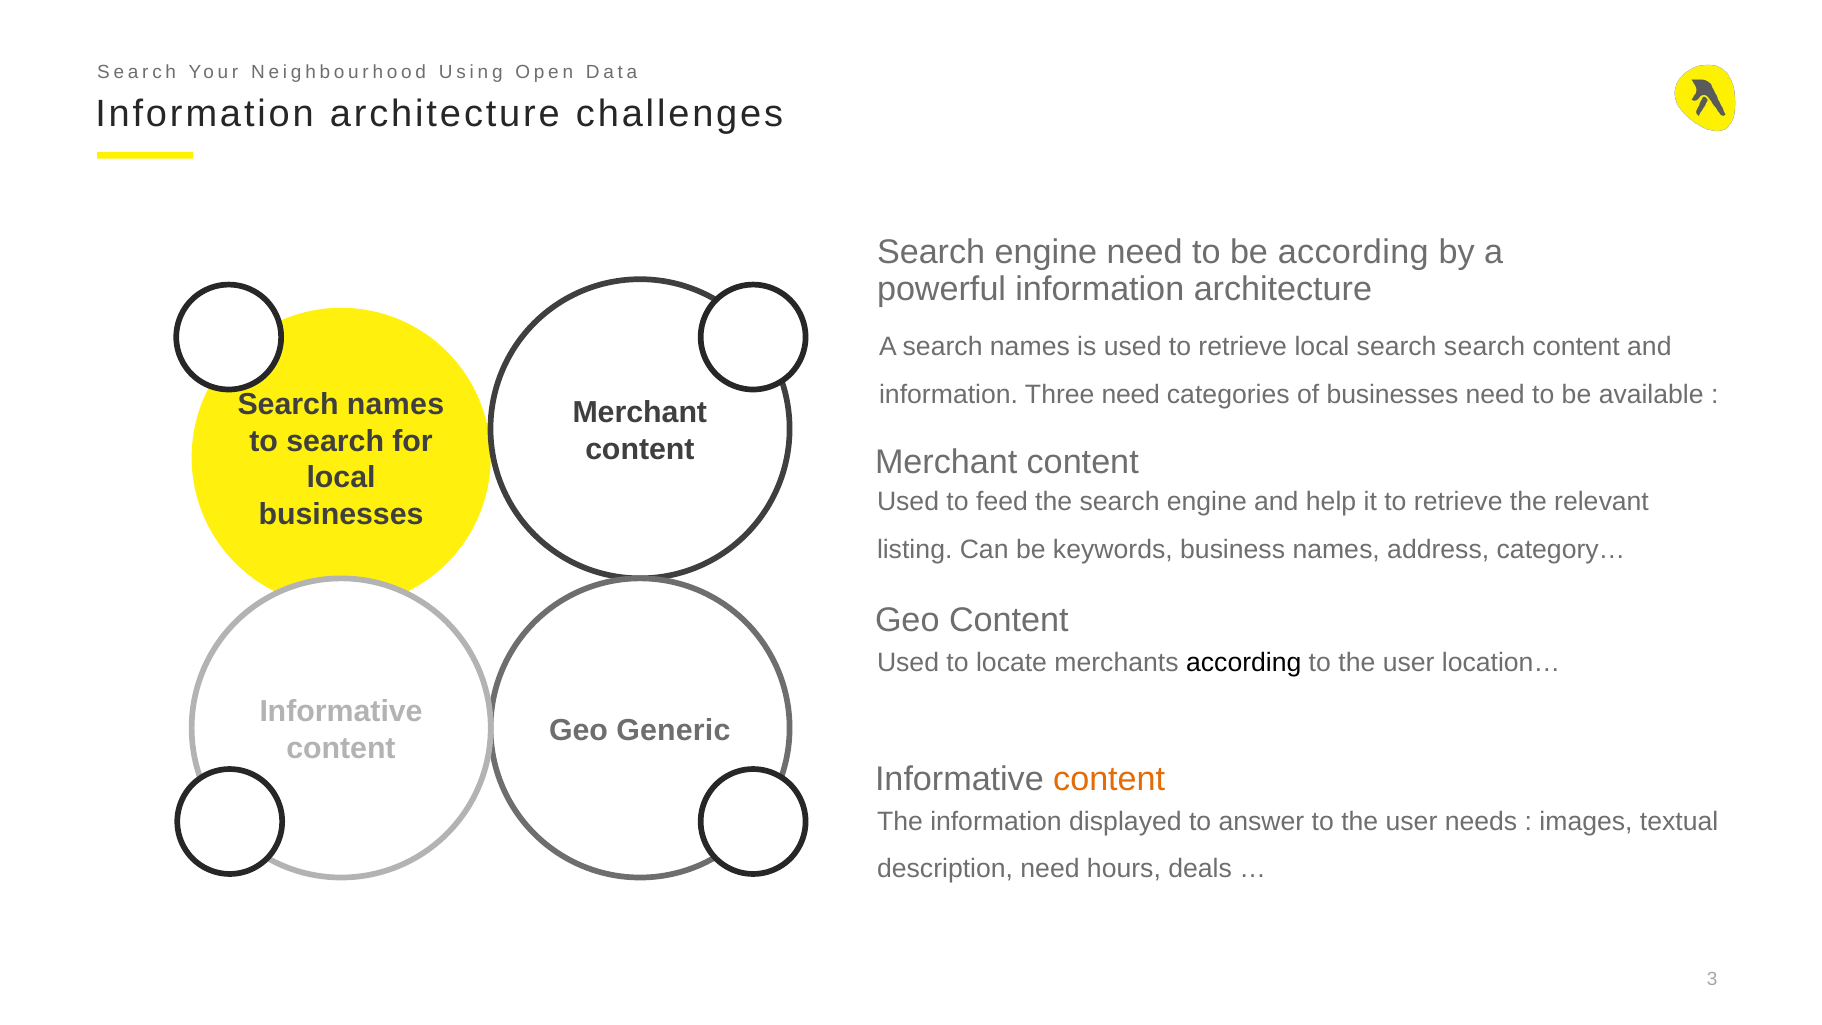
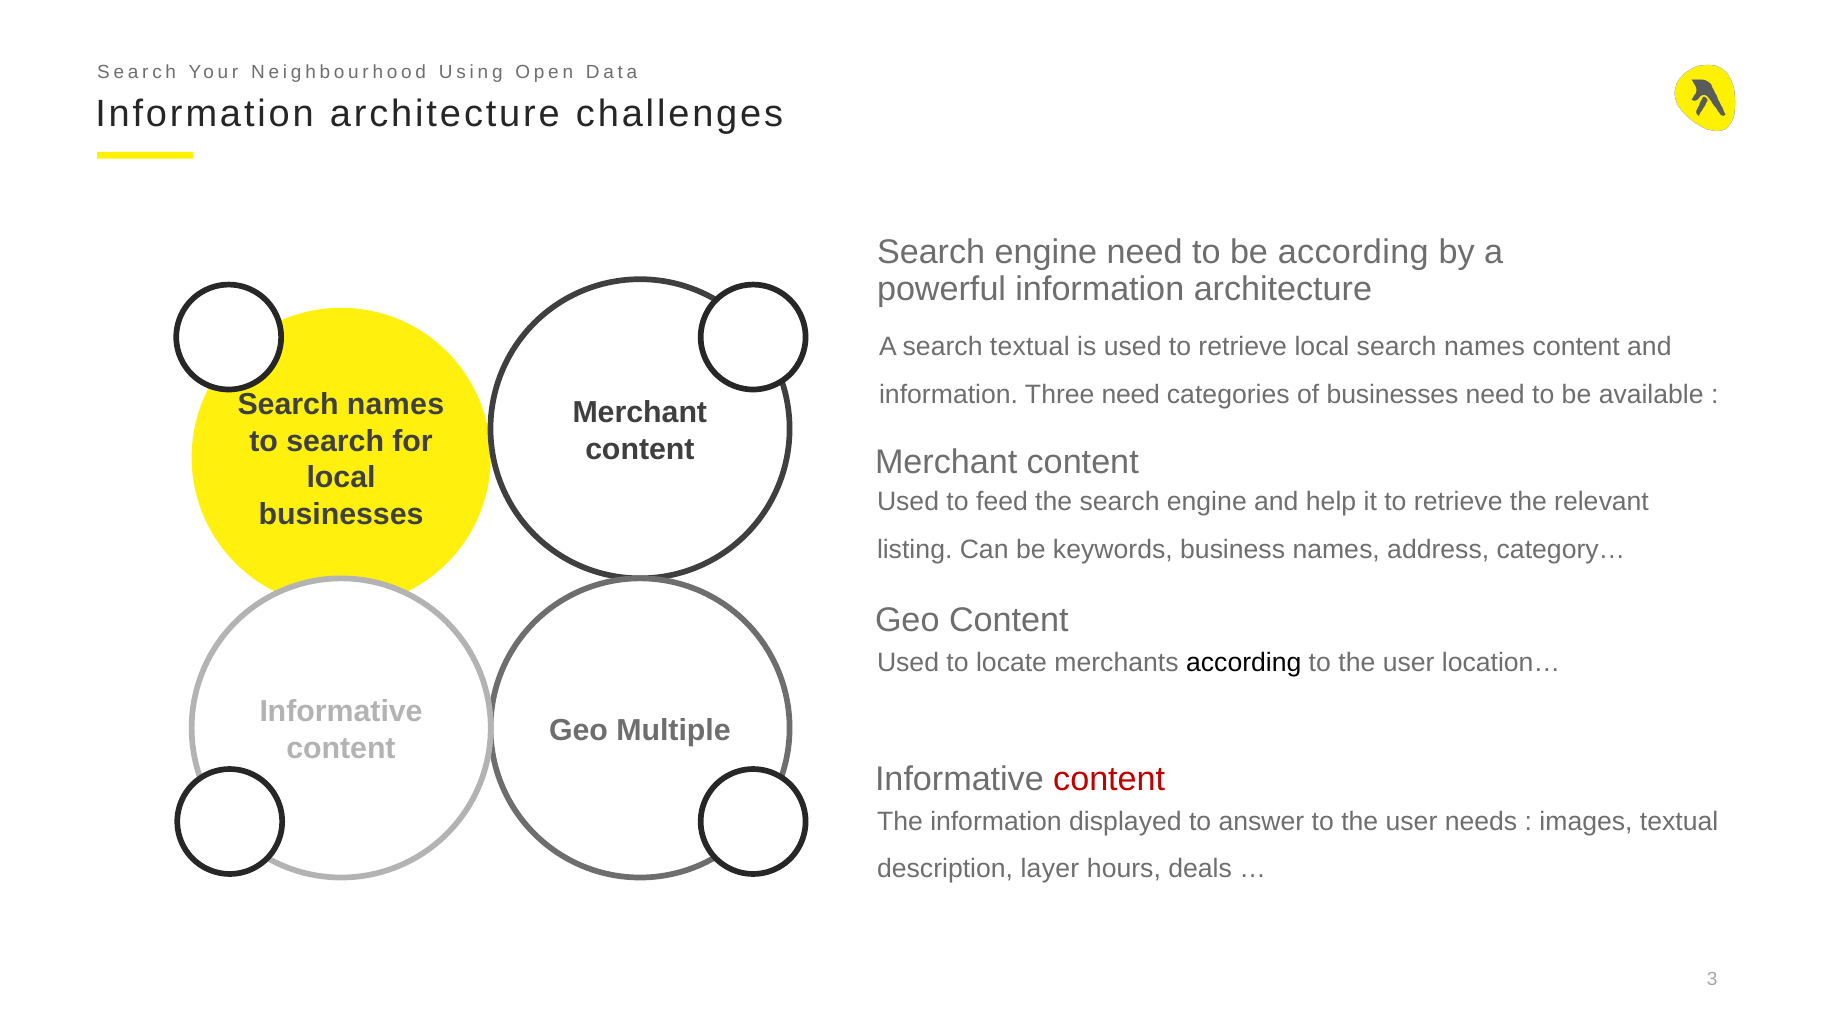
A search names: names -> textual (1030, 346)
local search search: search -> names (1485, 346)
Generic: Generic -> Multiple (674, 730)
content colour: orange -> red (1109, 779)
description need: need -> layer (1050, 869)
